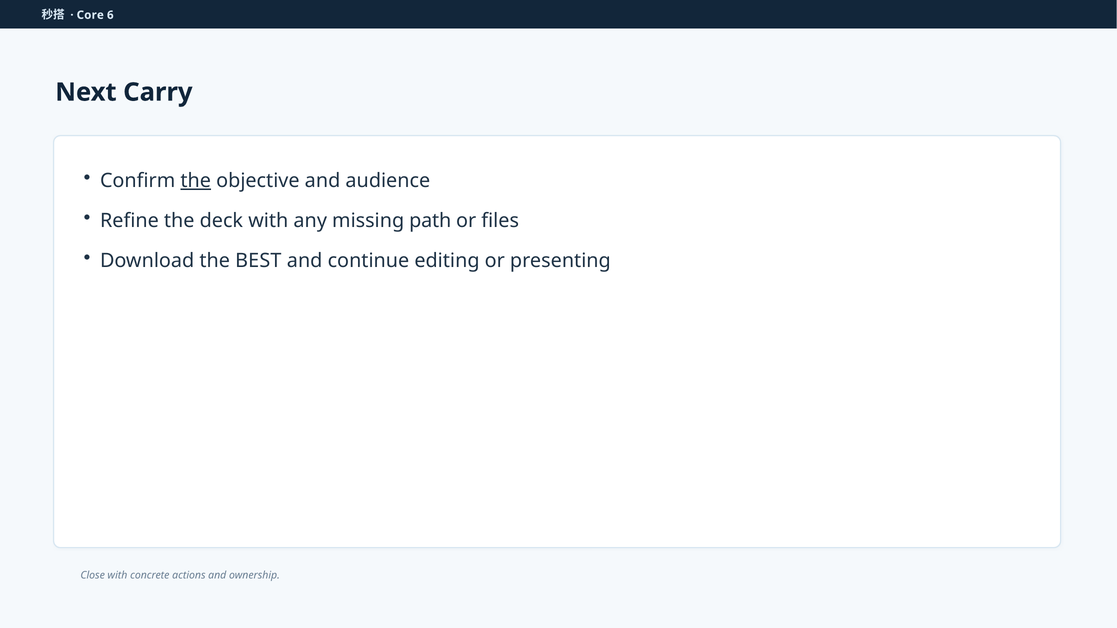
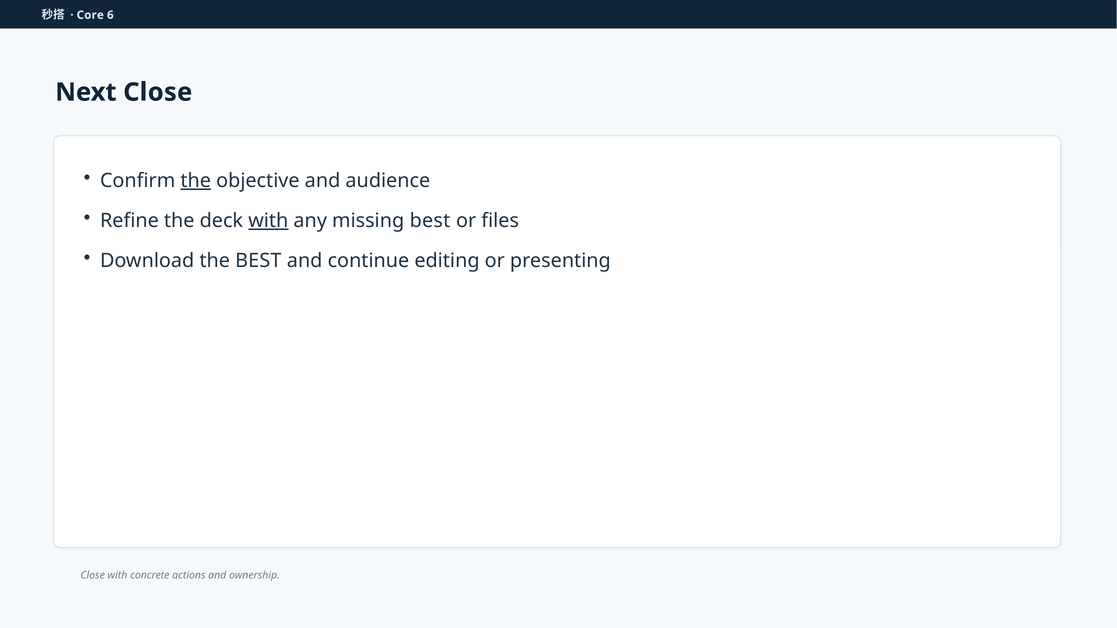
Next Carry: Carry -> Close (158, 92)
with underline: none -> present (268, 221)
missing path: path -> best (430, 221)
